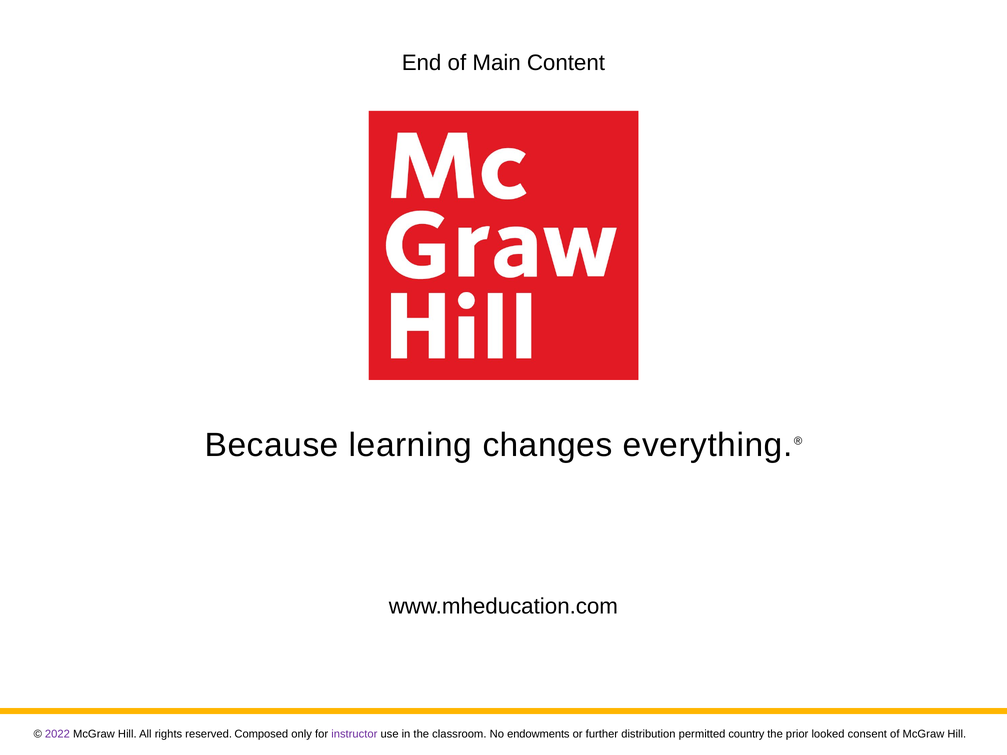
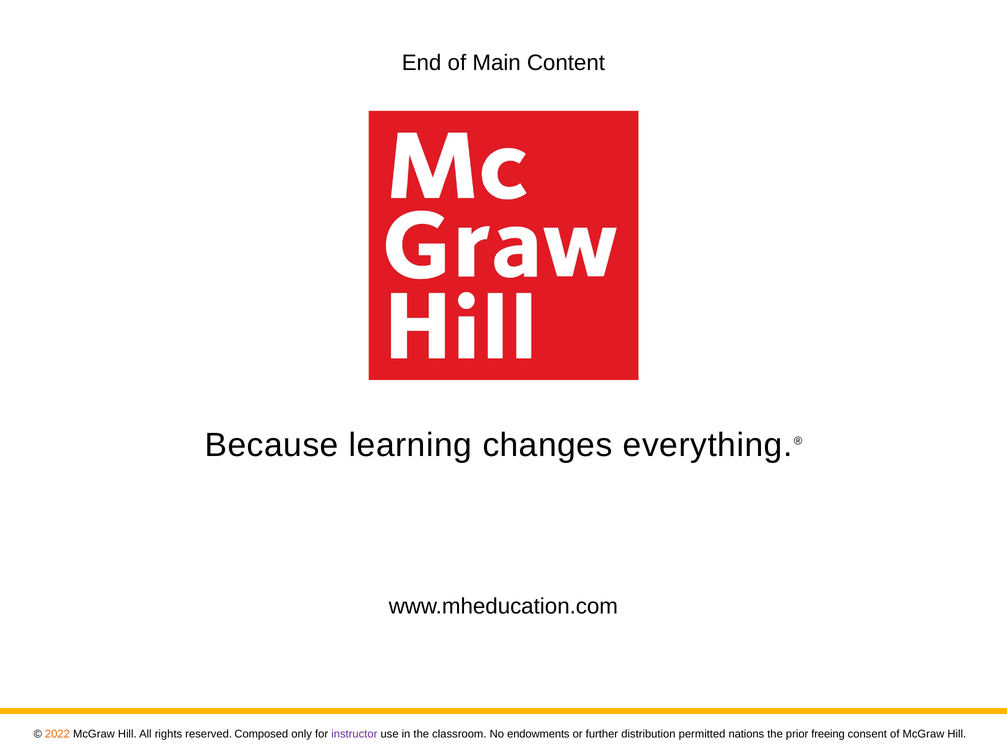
2022 colour: purple -> orange (57, 734)
country: country -> nations (746, 734)
looked: looked -> freeing (828, 734)
